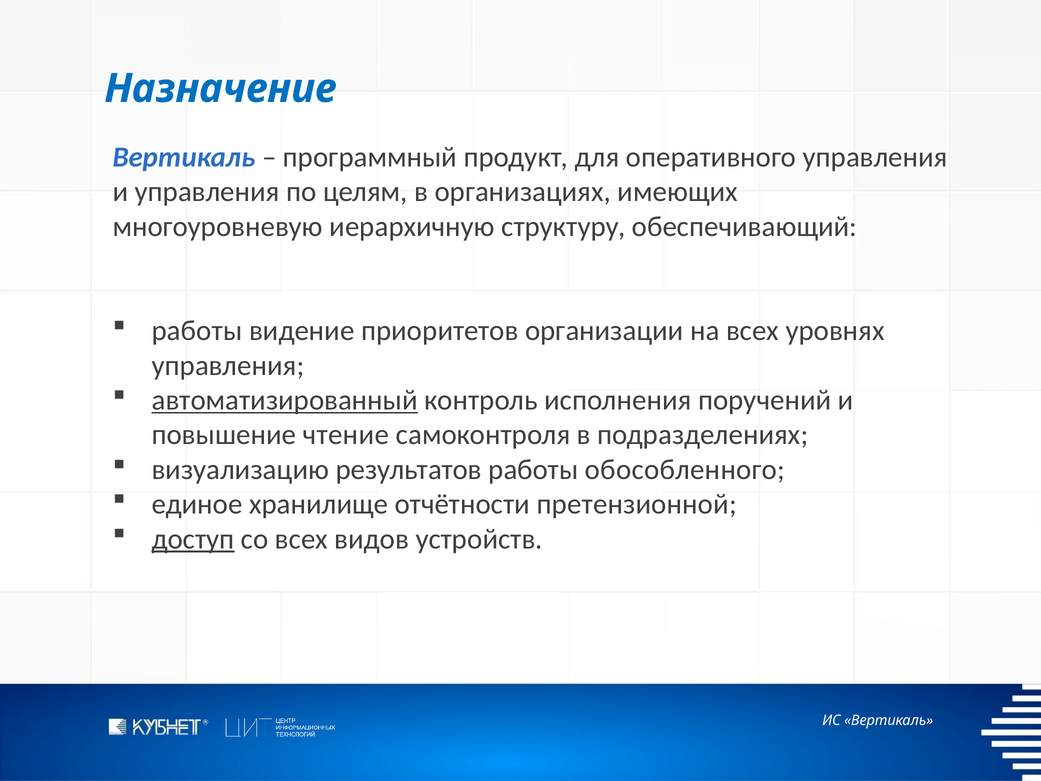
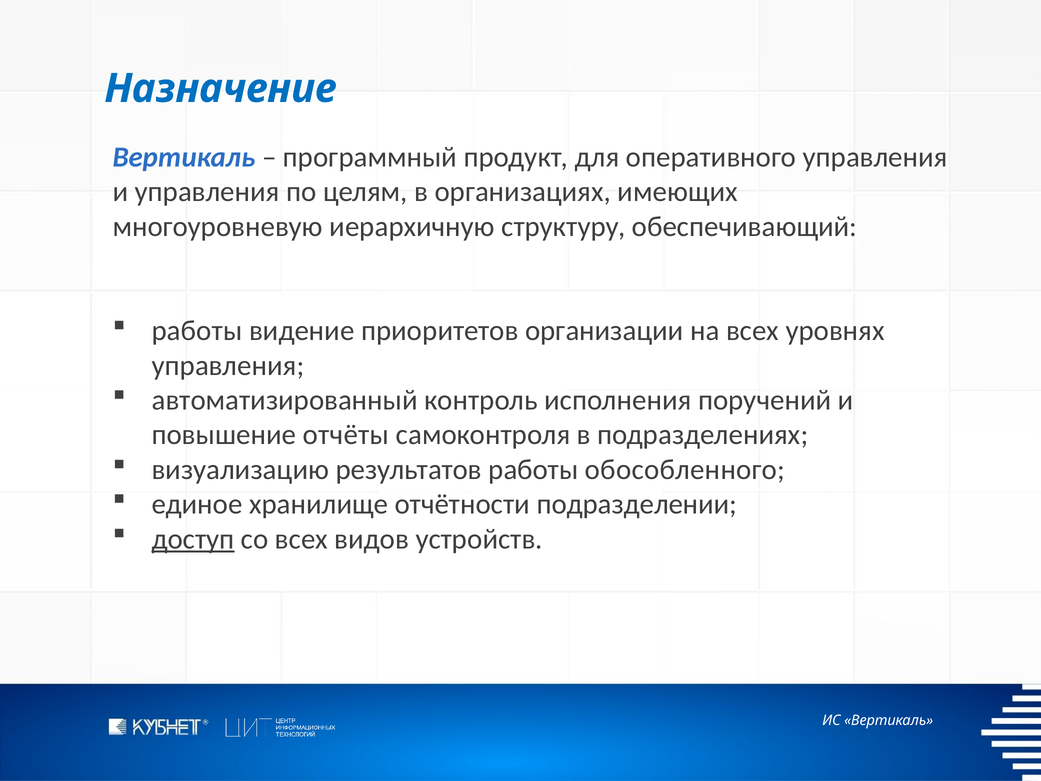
автоматизированный underline: present -> none (285, 400)
чтение: чтение -> отчёты (346, 435)
претензионной: претензионной -> подразделении (637, 504)
